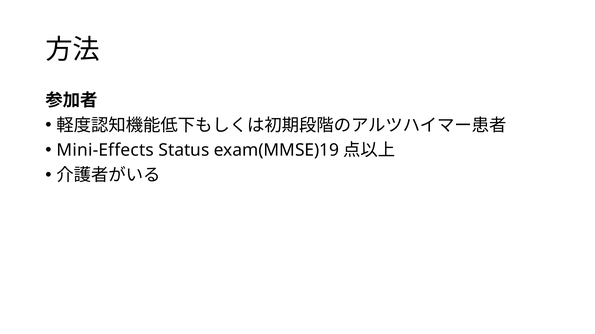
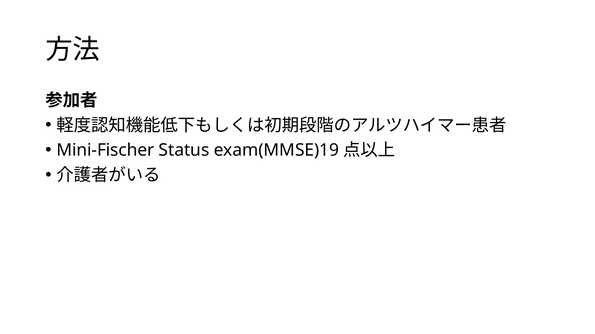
Mini-Effects: Mini-Effects -> Mini-Fischer (105, 150)
